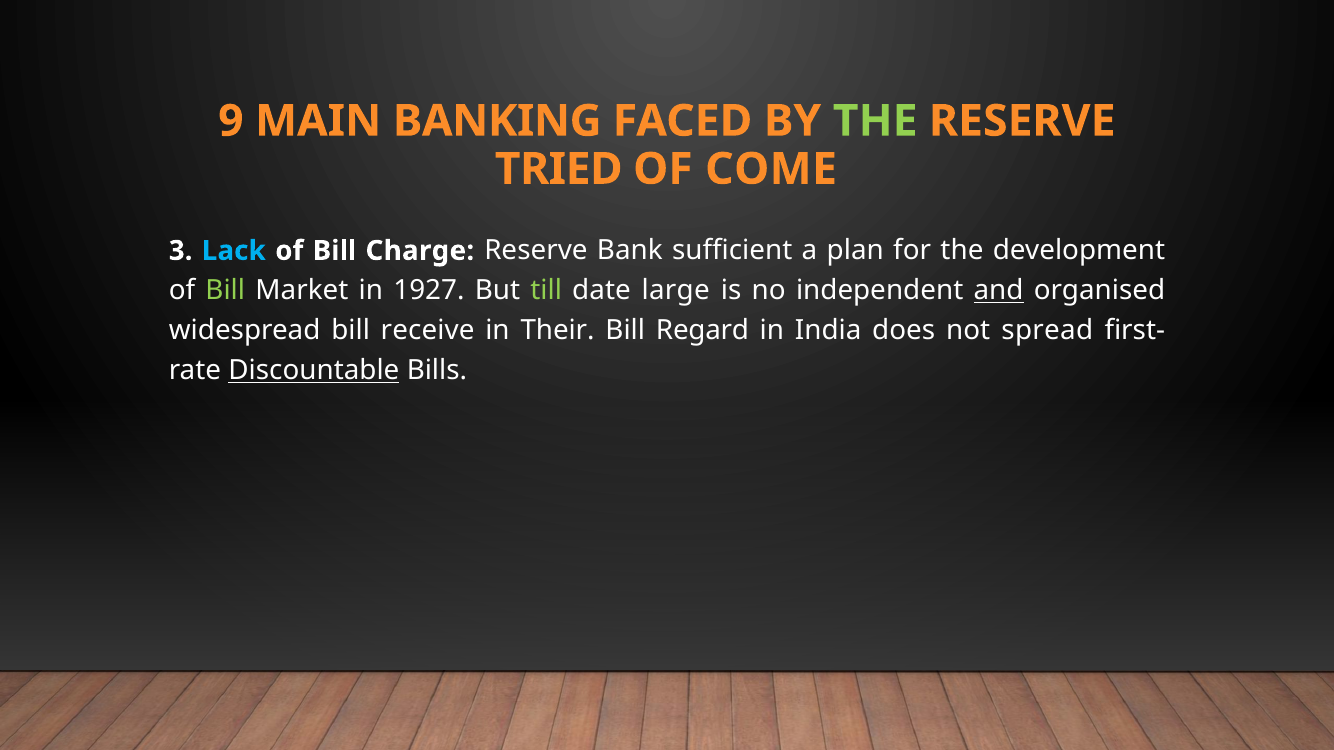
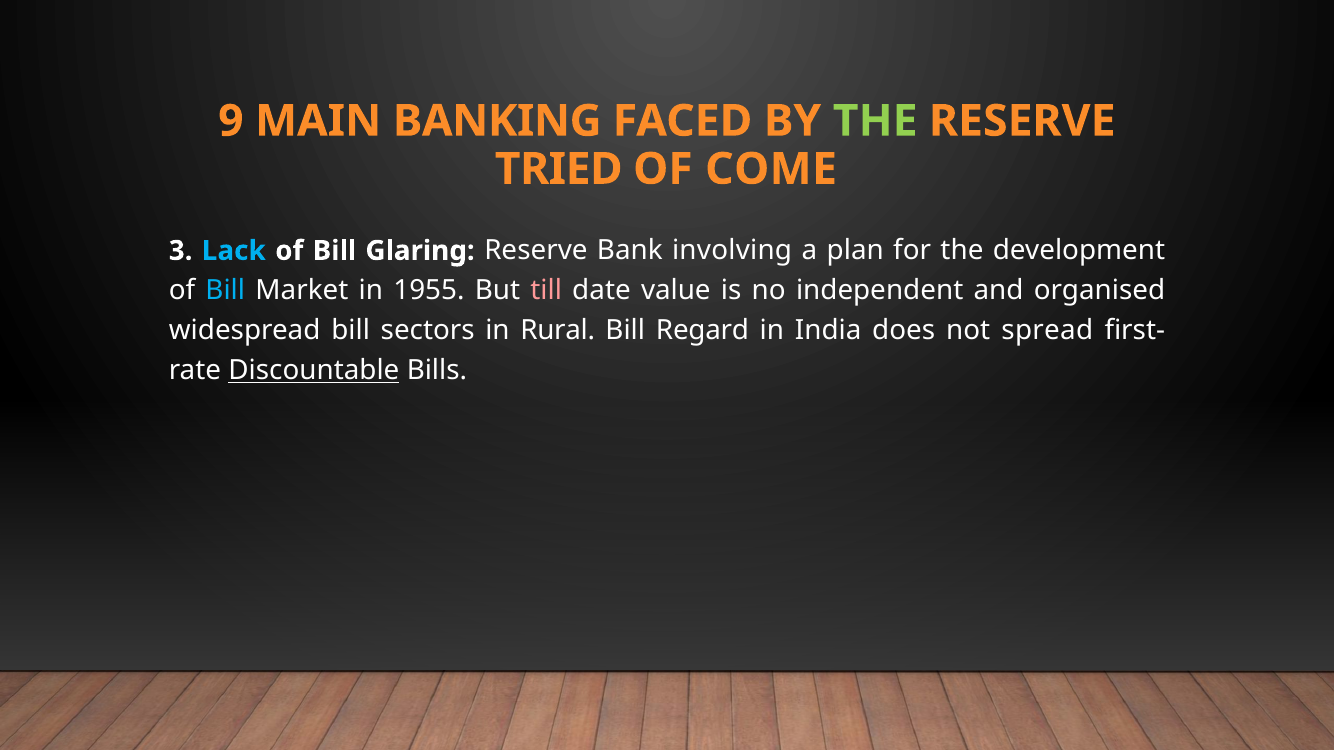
Charge: Charge -> Glaring (420, 251)
sufficient: sufficient -> involving (732, 251)
Bill colour: light green -> light blue (225, 291)
1927: 1927 -> 1955 (429, 291)
till colour: light green -> pink (546, 291)
large: large -> value (676, 291)
and underline: present -> none (999, 291)
receive: receive -> sectors (428, 331)
Their: Their -> Rural (558, 331)
